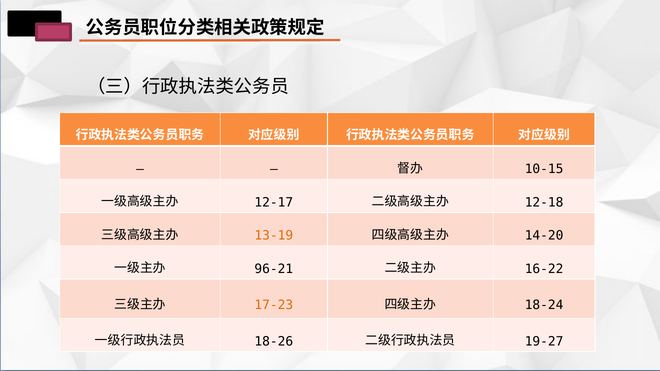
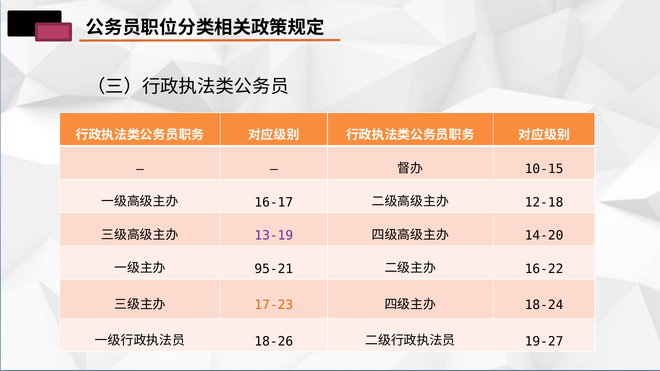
12-17: 12-17 -> 16-17 (274, 202)
13-19 colour: orange -> purple (274, 236)
96-21: 96-21 -> 95-21 (274, 269)
